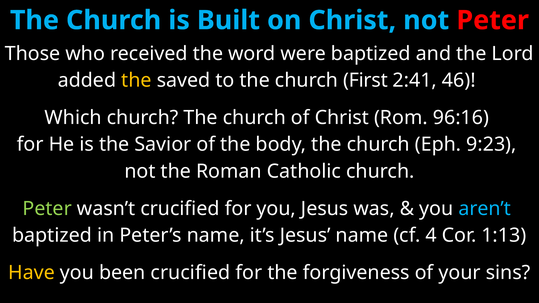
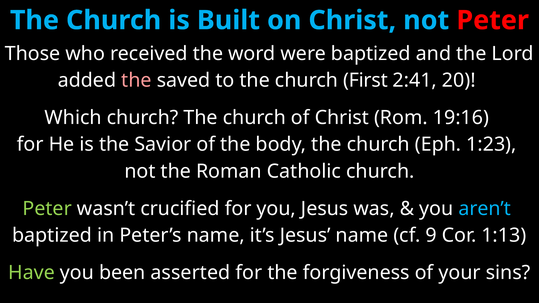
the colour: yellow -> pink (136, 80)
46: 46 -> 20 (459, 80)
96:16: 96:16 -> 19:16 (461, 118)
9:23: 9:23 -> 1:23 (491, 145)
4: 4 -> 9 (431, 236)
Have colour: yellow -> light green (31, 273)
been crucified: crucified -> asserted (190, 273)
